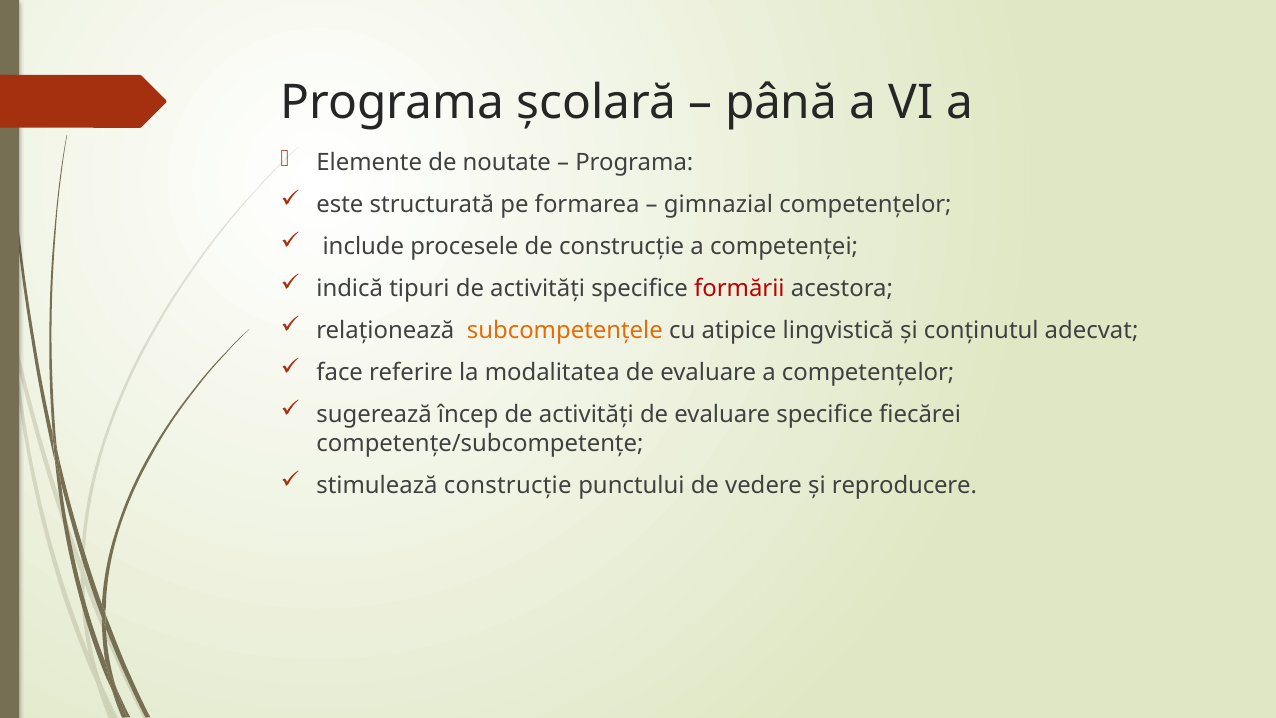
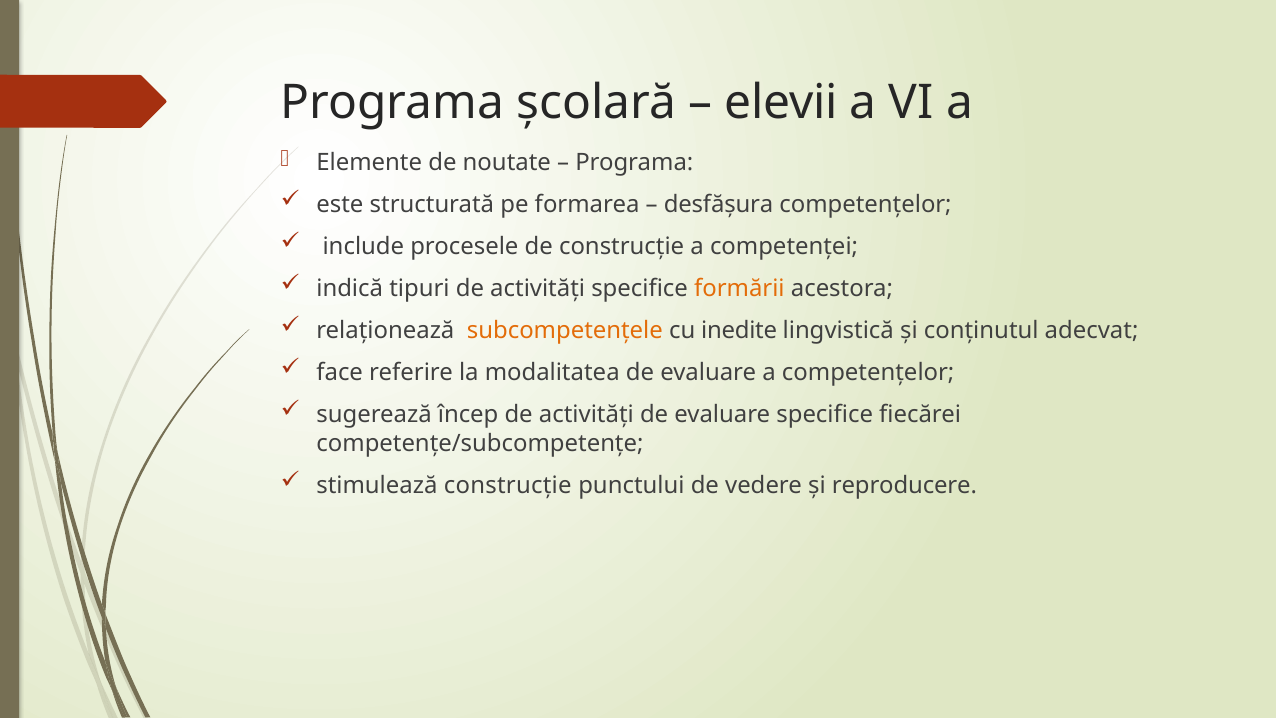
până: până -> elevii (781, 102)
gimnazial: gimnazial -> desfășura (719, 204)
formării colour: red -> orange (739, 288)
atipice: atipice -> inedite (739, 330)
